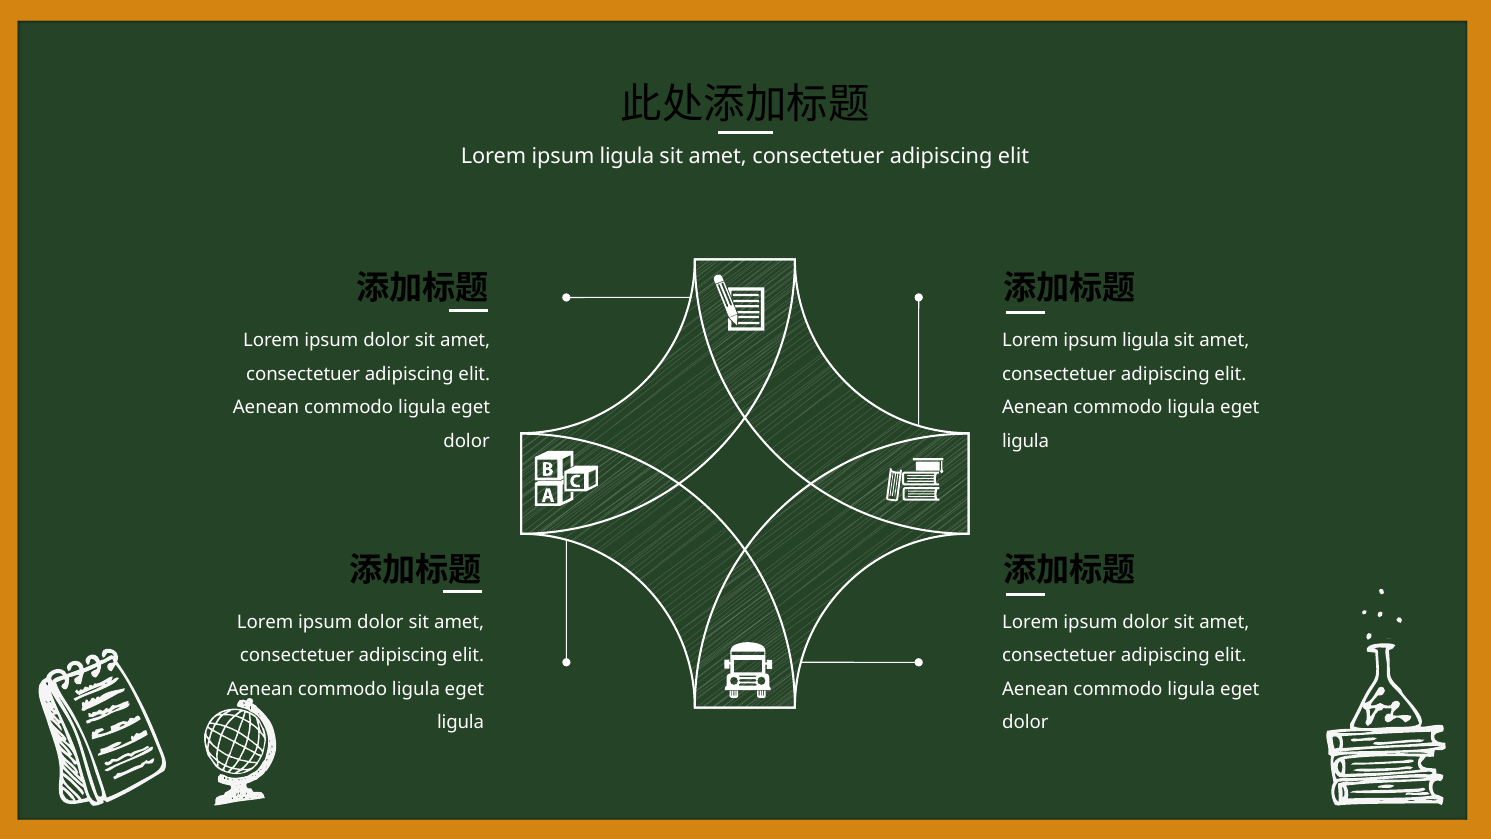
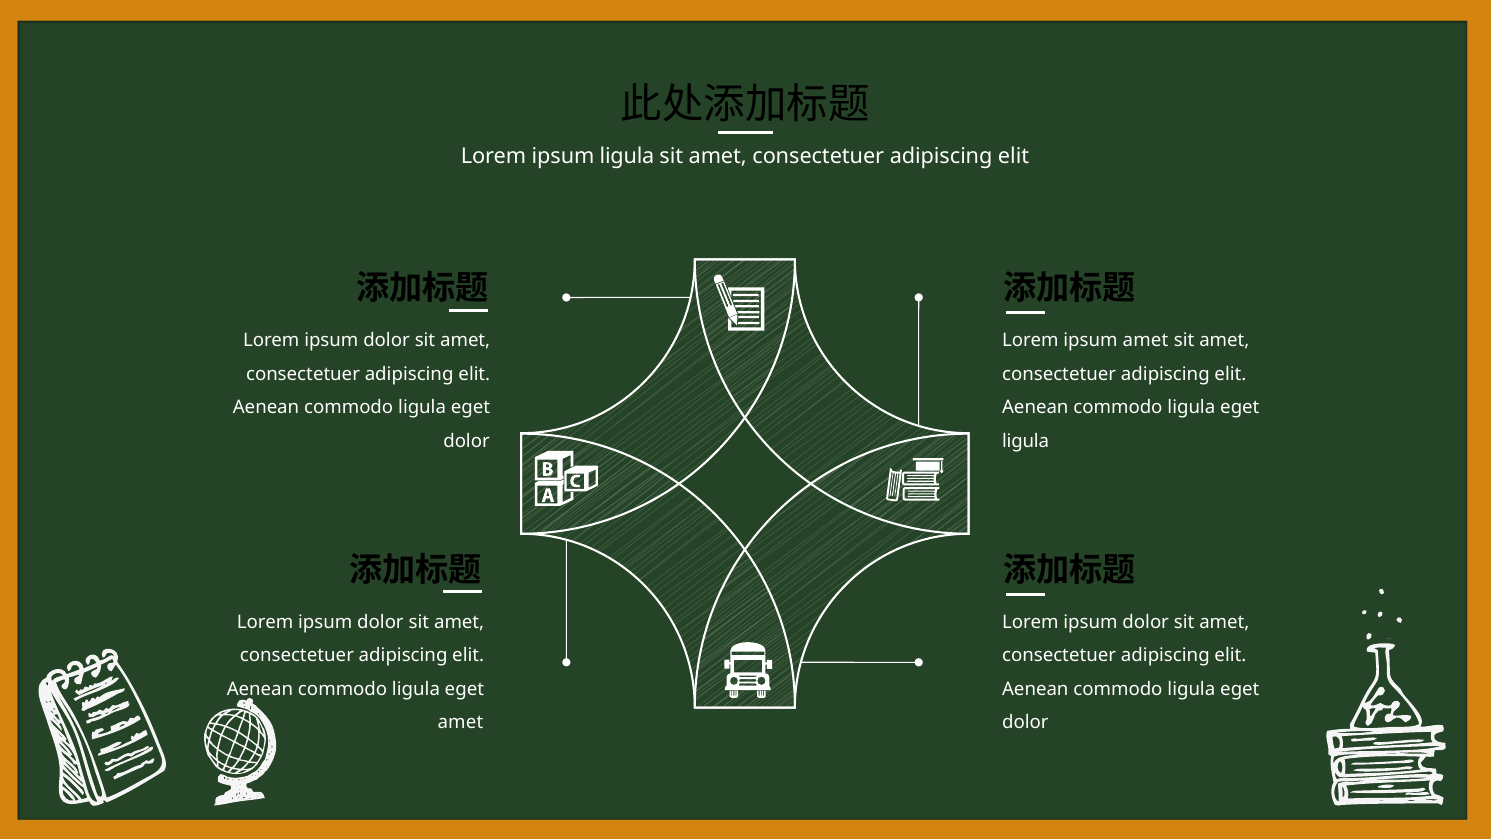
ligula: ligula -> amet (1146, 340)
ligula: ligula -> amet (460, 723)
